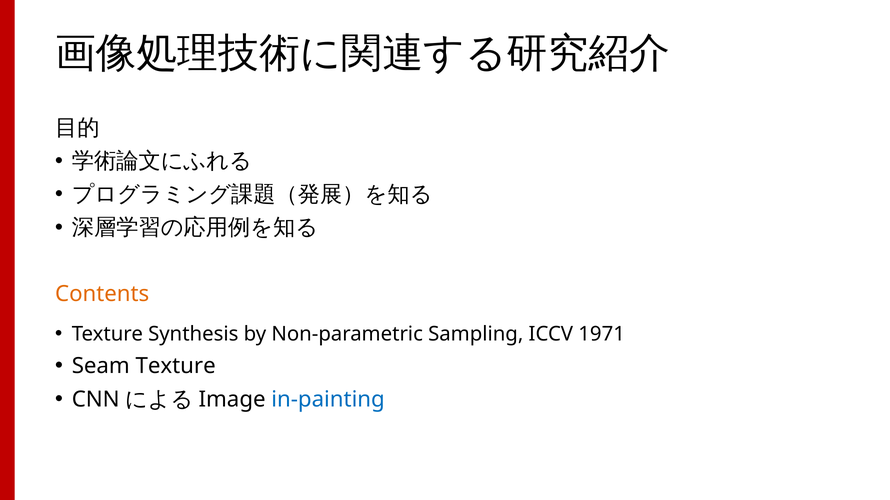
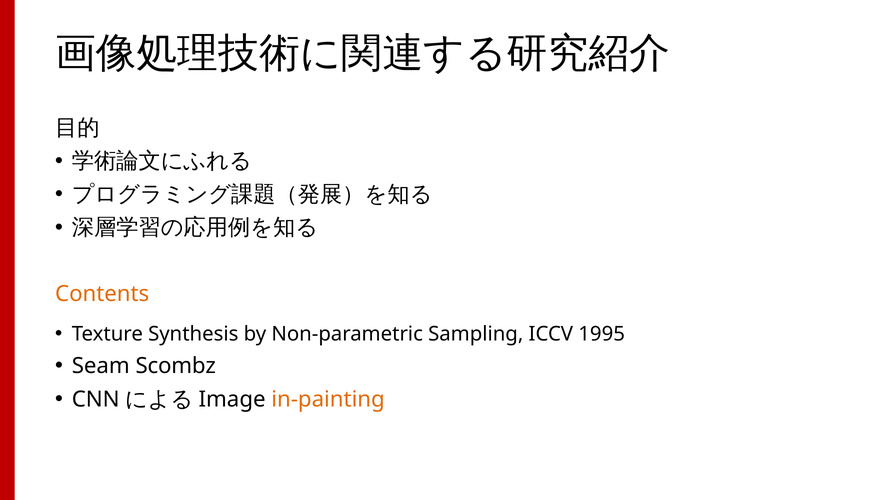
1971: 1971 -> 1995 (602, 334)
Seam Texture: Texture -> Scombz (176, 366)
in-painting colour: blue -> orange (328, 400)
